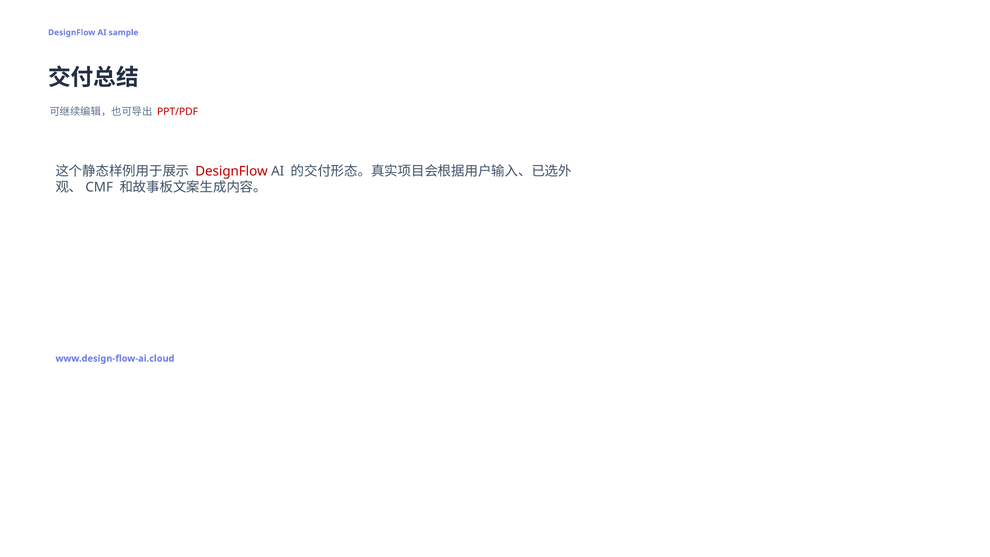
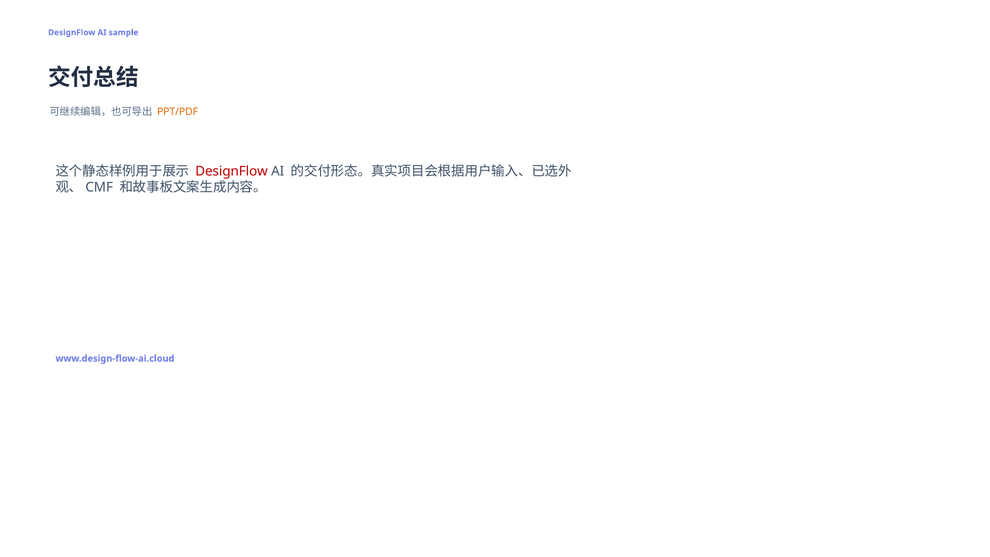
PPT/PDF colour: red -> orange (178, 112)
